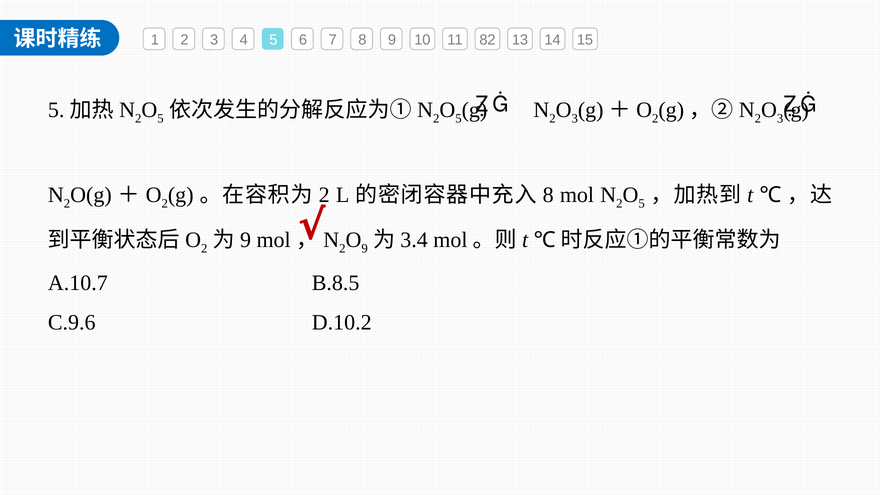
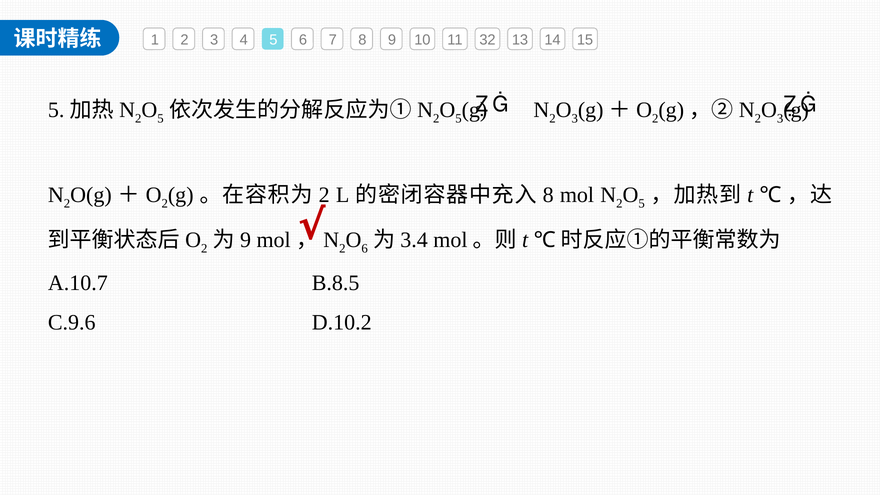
82: 82 -> 32 (487, 40)
9: 9 -> 6 (365, 248)
